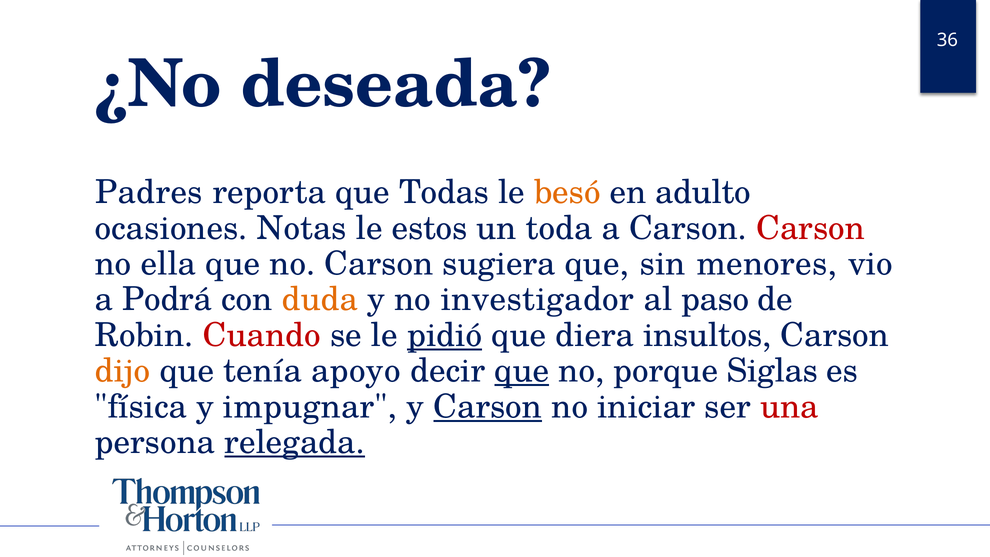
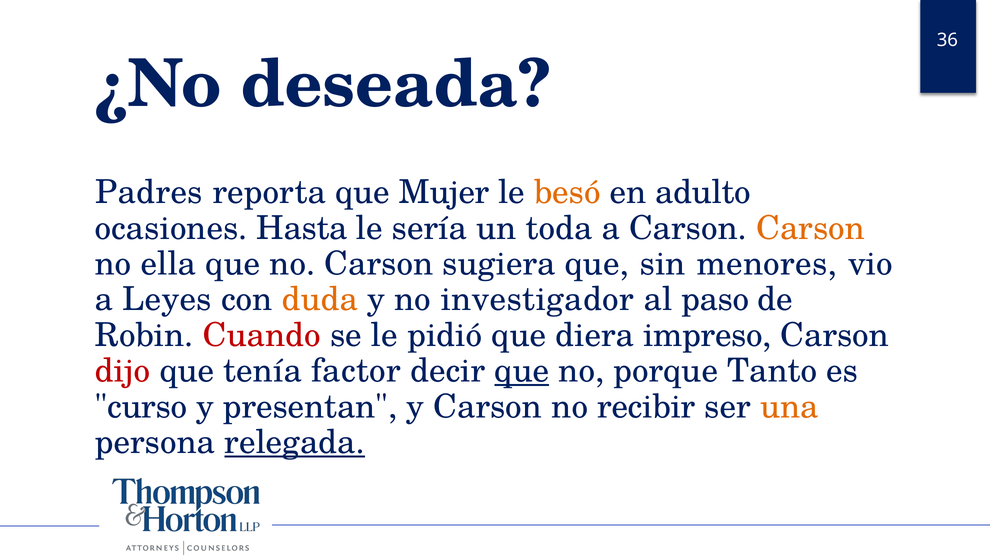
Todas: Todas -> Mujer (444, 193)
Notas: Notas -> Hasta (302, 228)
estos: estos -> sería (429, 228)
Carson colour: red -> orange (811, 228)
Podrá: Podrá -> Leyes (167, 300)
pidió underline: present -> none (445, 335)
insultos: insultos -> impreso (707, 335)
dijo colour: orange -> red (123, 371)
apoyo: apoyo -> factor (356, 371)
Siglas: Siglas -> Tanto (772, 371)
física: física -> curso (141, 407)
impugnar: impugnar -> presentan (310, 407)
Carson underline: present -> none (488, 407)
iniciar: iniciar -> recibir (646, 407)
una colour: red -> orange (789, 407)
